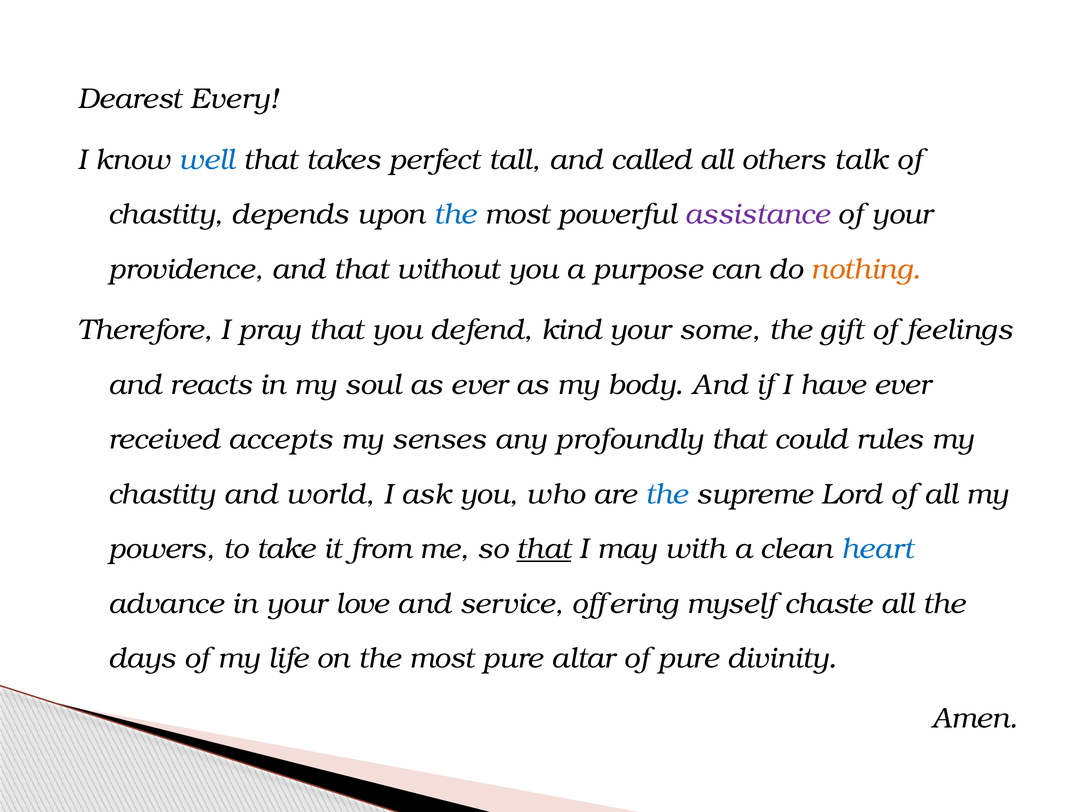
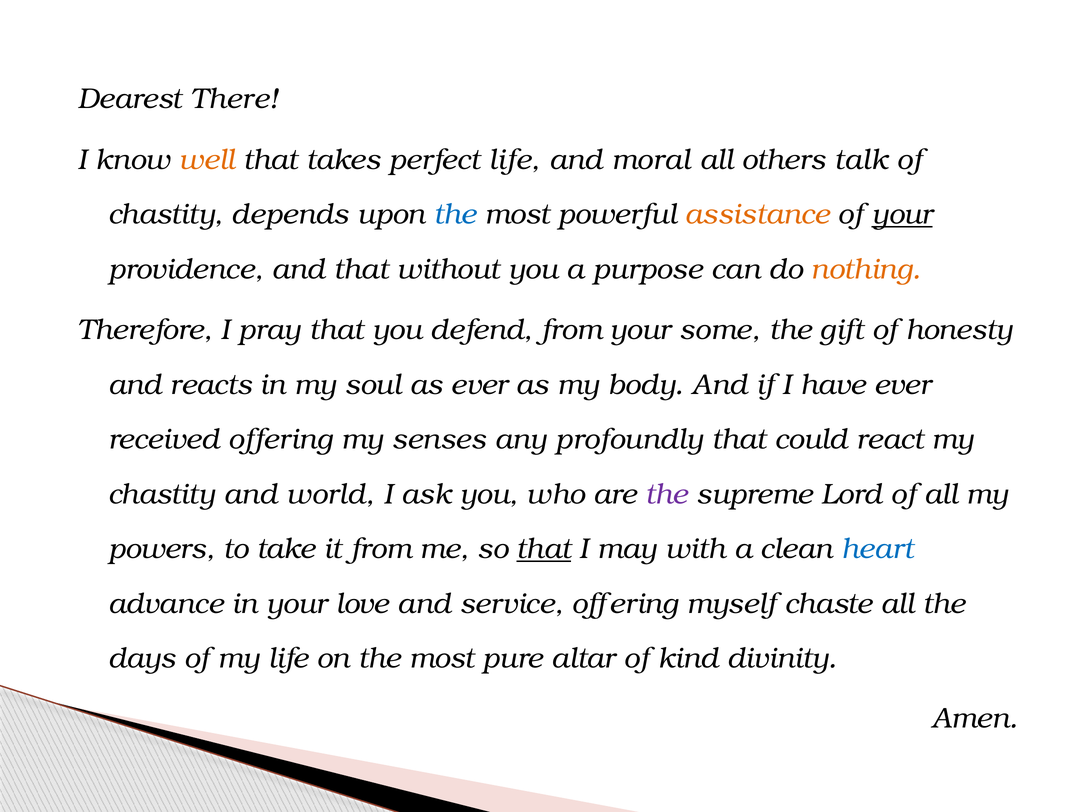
Every: Every -> There (235, 99)
well colour: blue -> orange (207, 160)
perfect tall: tall -> life (514, 160)
called: called -> moral (651, 160)
assistance colour: purple -> orange (757, 215)
your underline: none -> present (902, 215)
defend kind: kind -> from (571, 330)
feelings: feelings -> honesty (959, 330)
received accepts: accepts -> offering (280, 440)
rules: rules -> react (890, 440)
the colour: blue -> purple (667, 494)
of pure: pure -> kind (688, 659)
